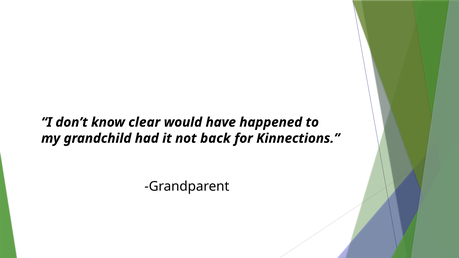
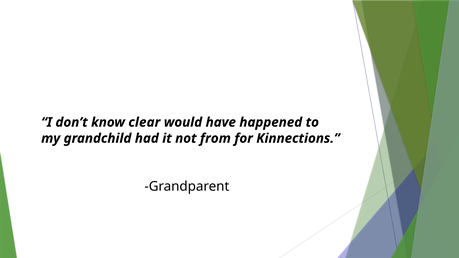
back: back -> from (215, 138)
